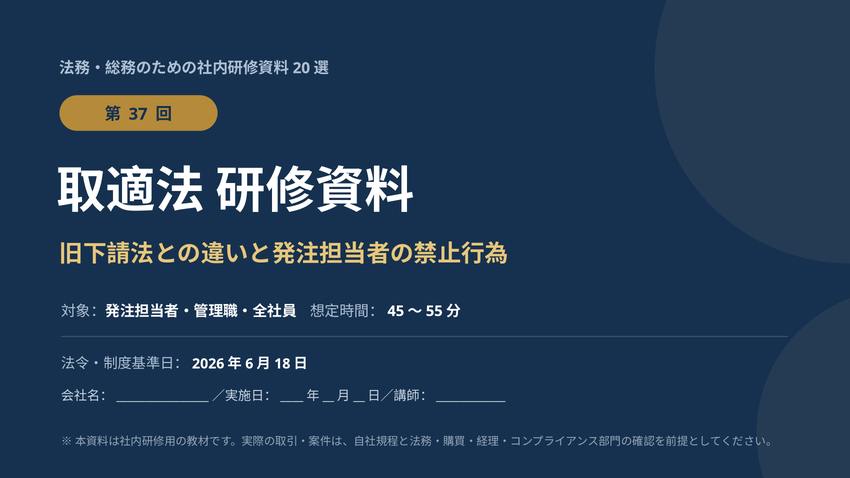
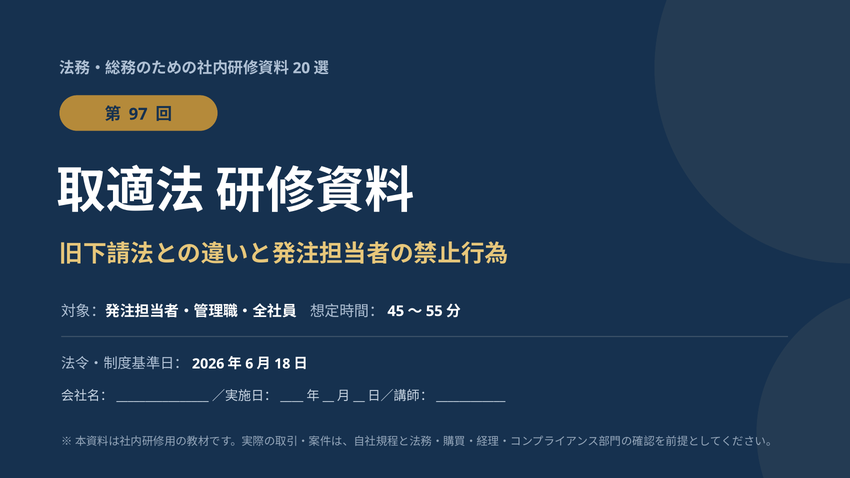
37: 37 -> 97 (138, 114)
